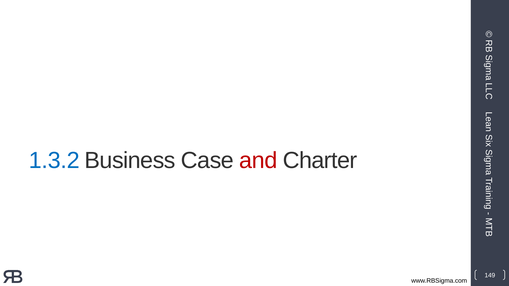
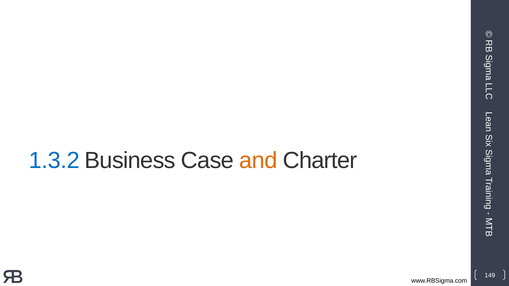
and colour: red -> orange (258, 161)
